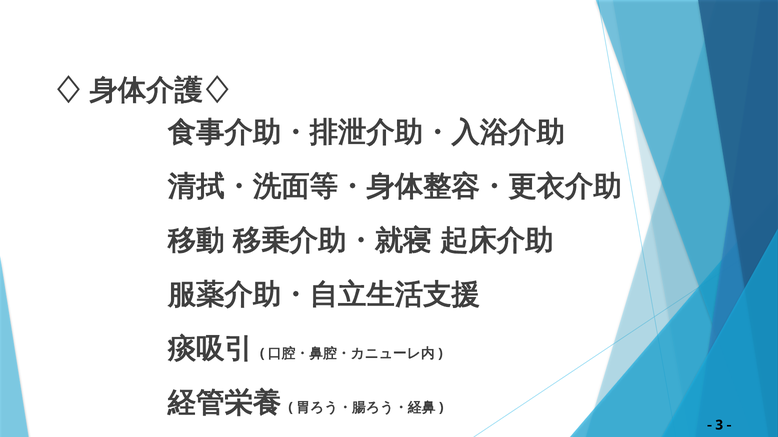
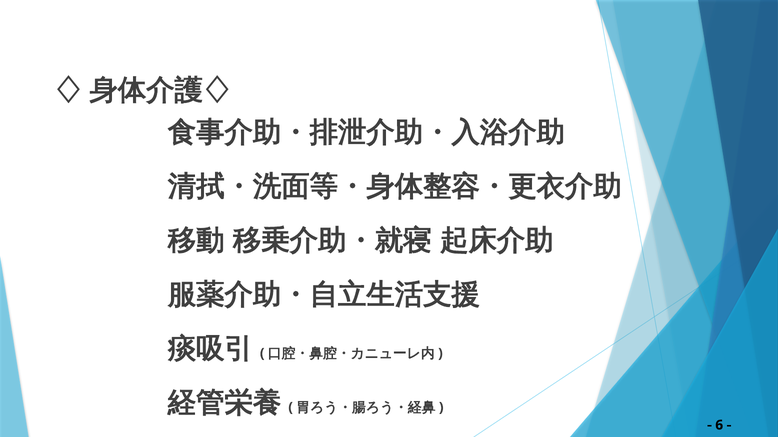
3: 3 -> 6 (719, 426)
